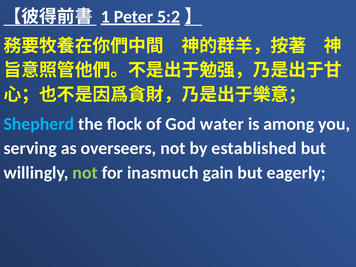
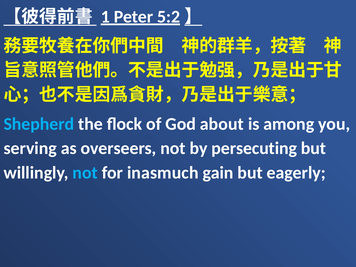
water: water -> about (222, 124)
established: established -> persecuting (254, 148)
not colour: light green -> light blue (85, 173)
